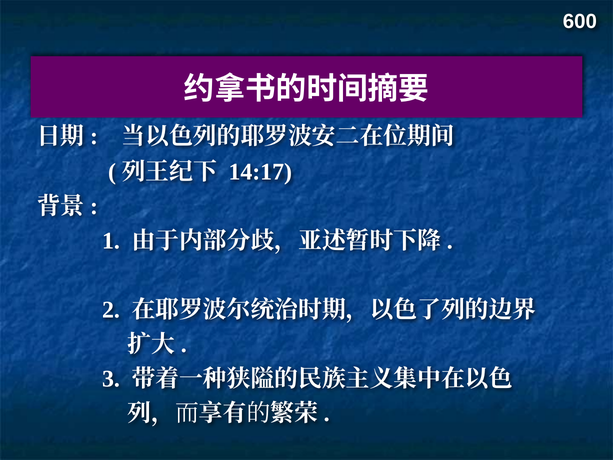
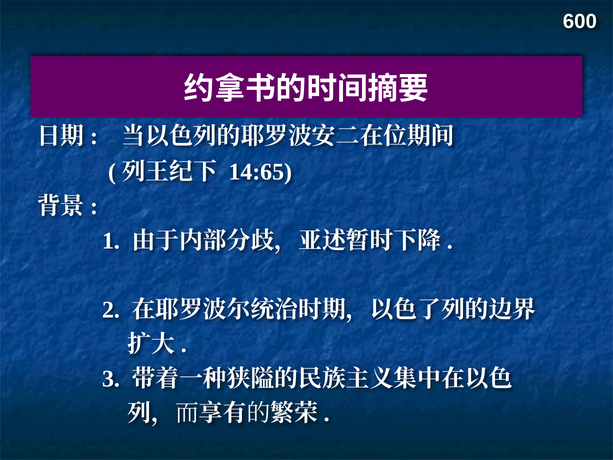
14:17: 14:17 -> 14:65 (260, 172)
